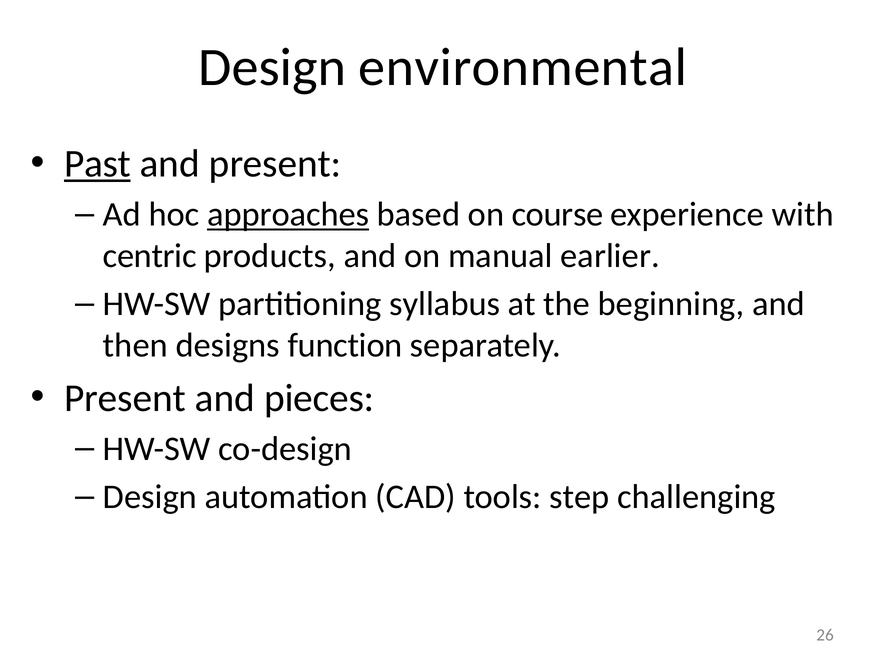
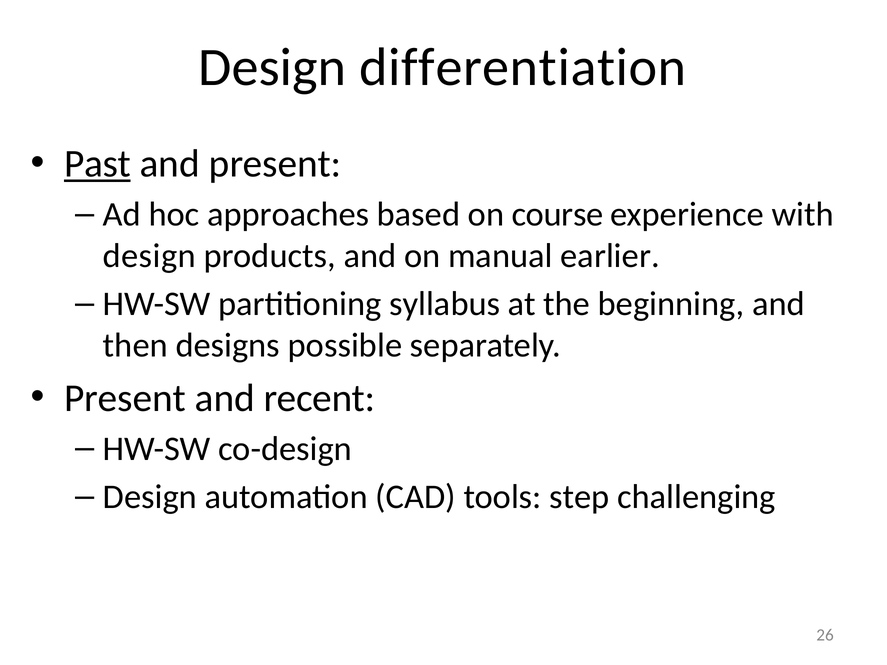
environmental: environmental -> differentiation (523, 67)
approaches underline: present -> none (288, 215)
centric: centric -> design (149, 256)
function: function -> possible (345, 346)
pieces: pieces -> recent (319, 398)
